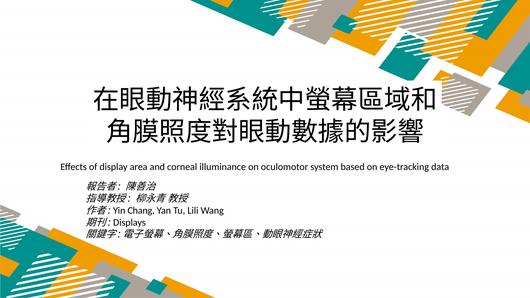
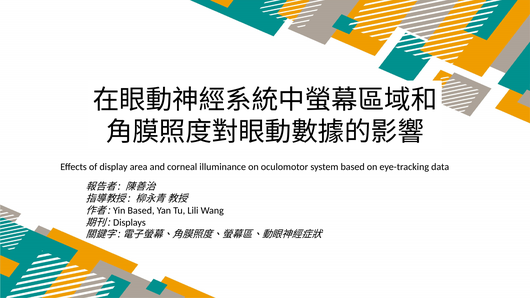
Yin Chang: Chang -> Based (141, 211)
